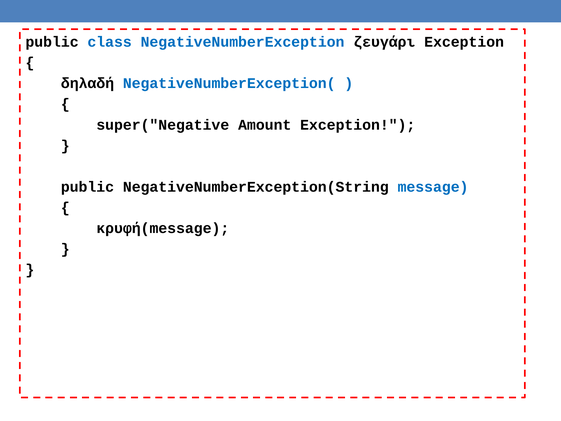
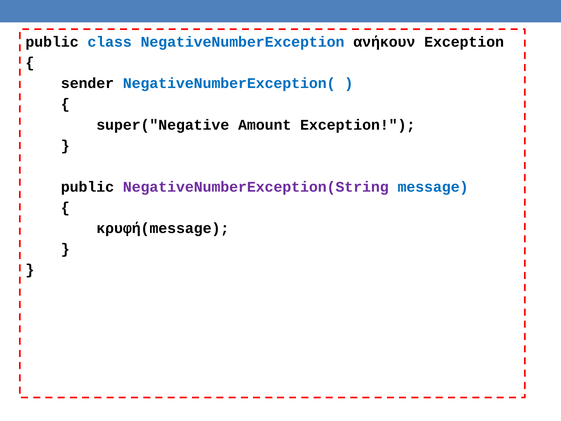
ζευγάρι: ζευγάρι -> ανήκουν (384, 42)
δηλαδή: δηλαδή -> sender (87, 83)
NegativeNumberException(String colour: black -> purple (256, 187)
